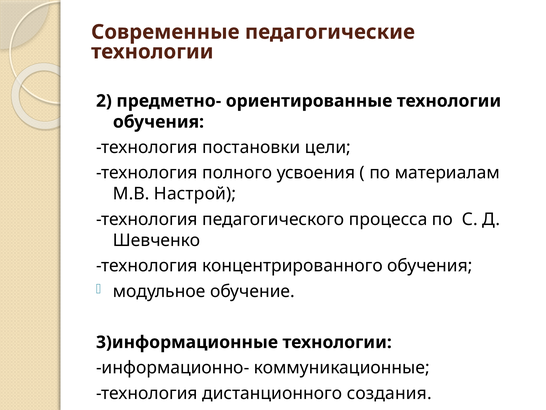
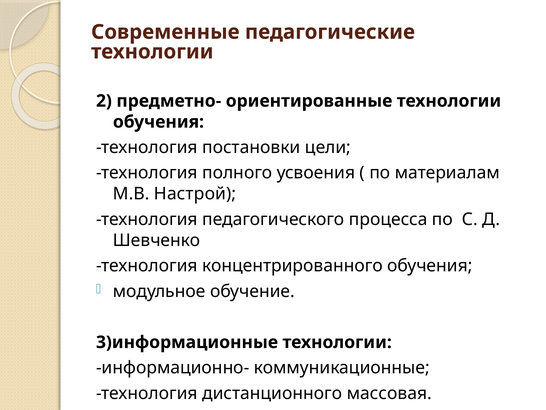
создания: создания -> массовая (389, 393)
